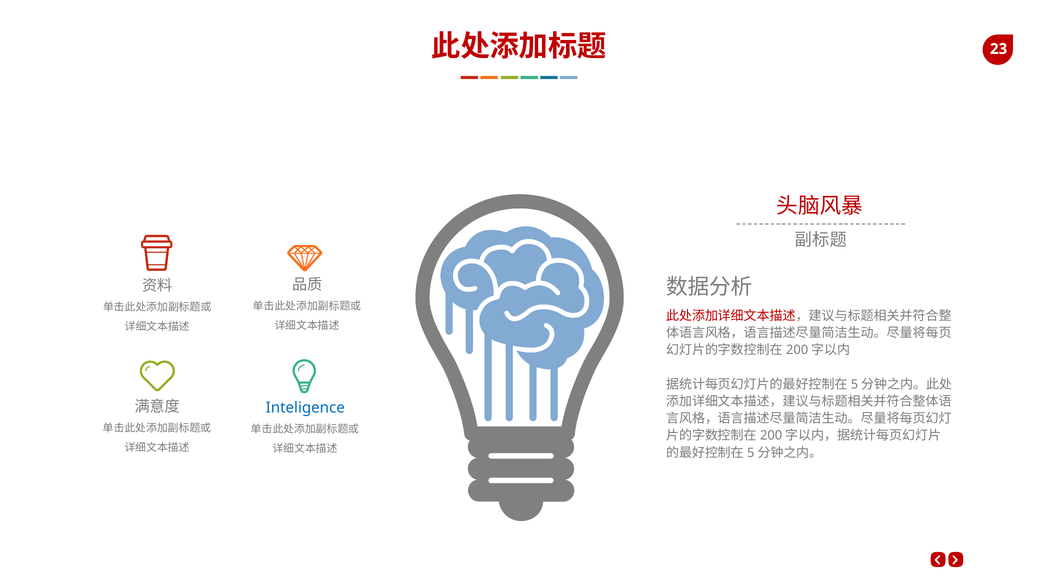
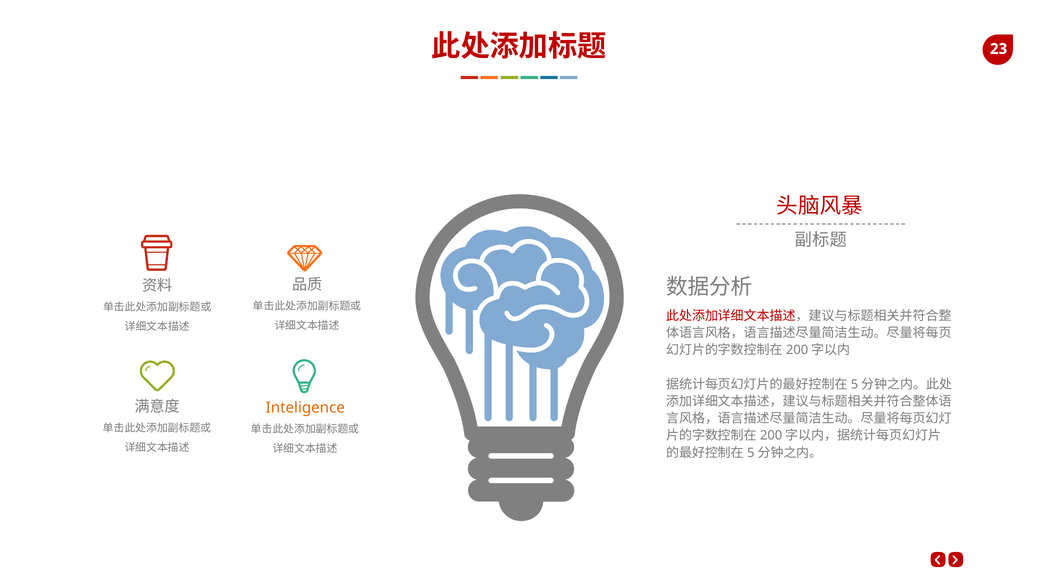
Inteligence colour: blue -> orange (305, 408)
